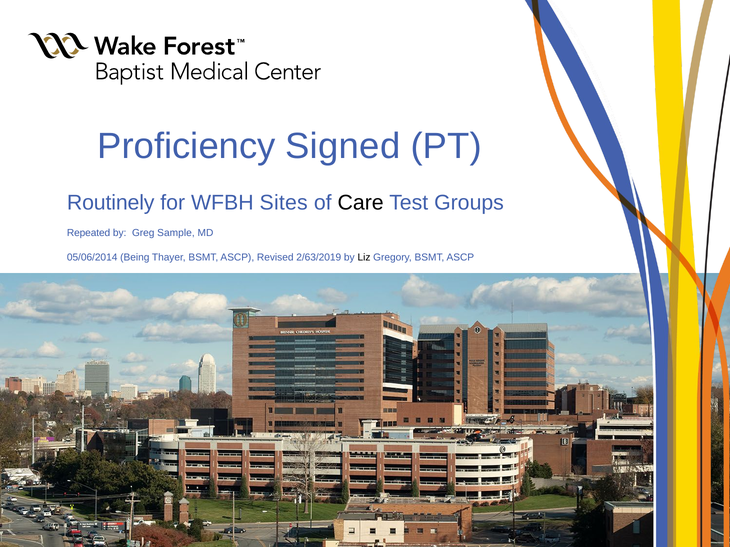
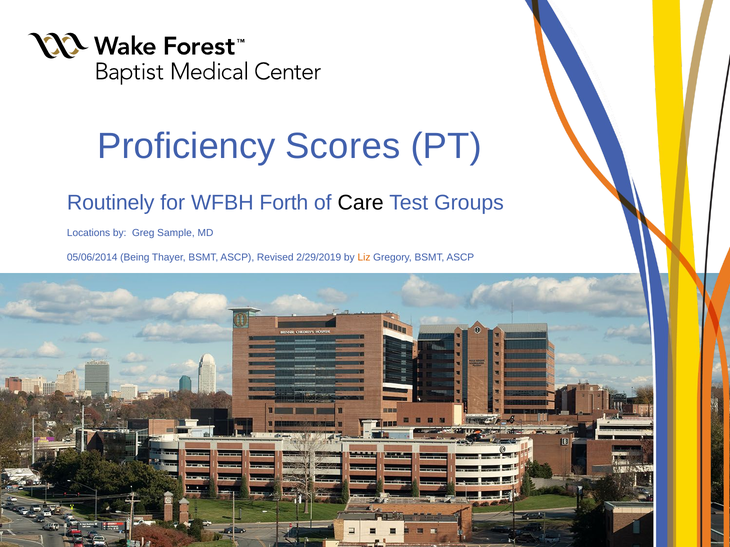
Signed: Signed -> Scores (343, 147)
Sites: Sites -> Forth (284, 203)
Repeated: Repeated -> Locations (89, 233)
2/63/2019: 2/63/2019 -> 2/29/2019 (319, 257)
Liz colour: black -> orange (364, 257)
